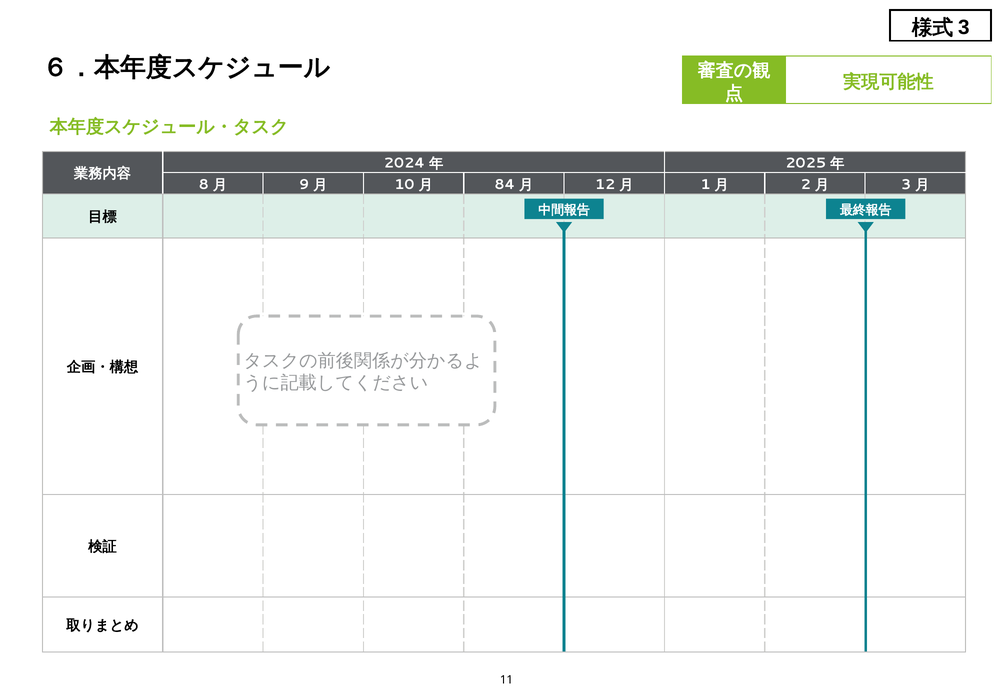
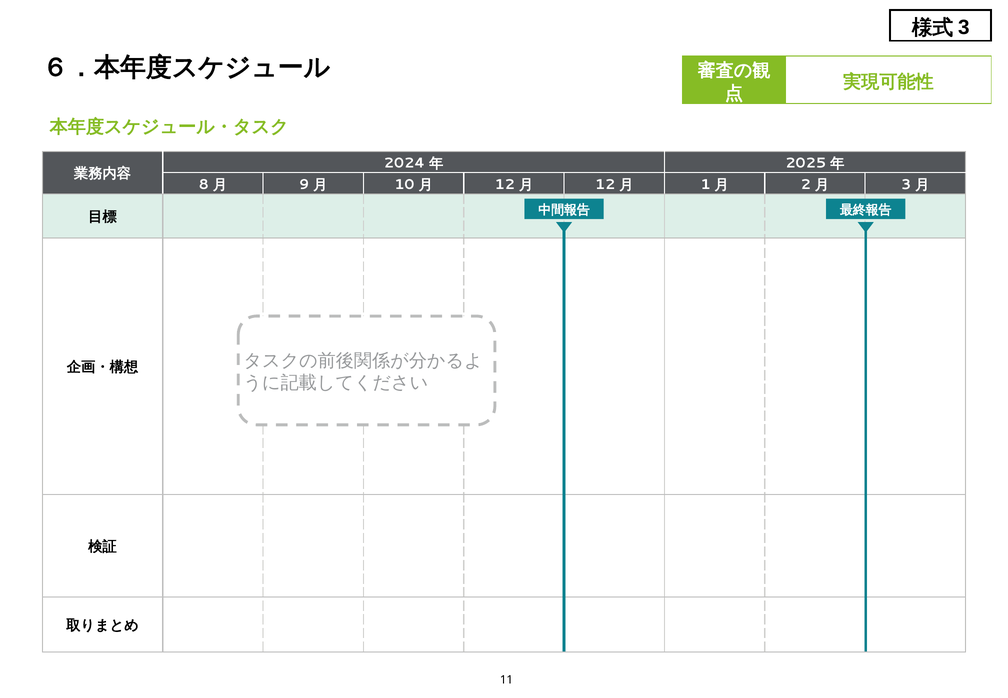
84: 84 -> 12 (505, 185)
